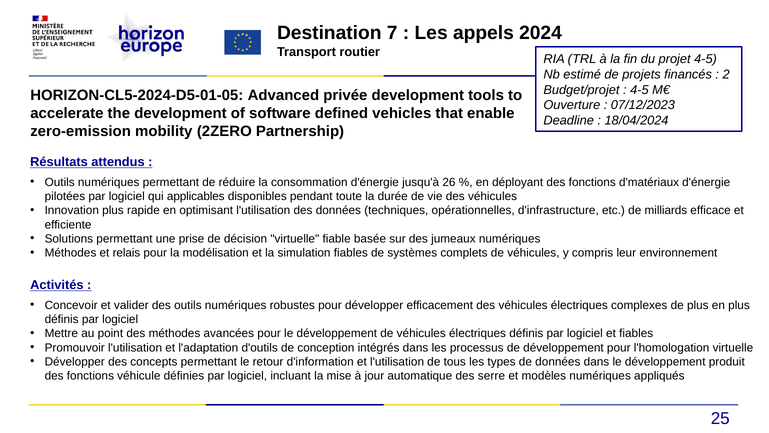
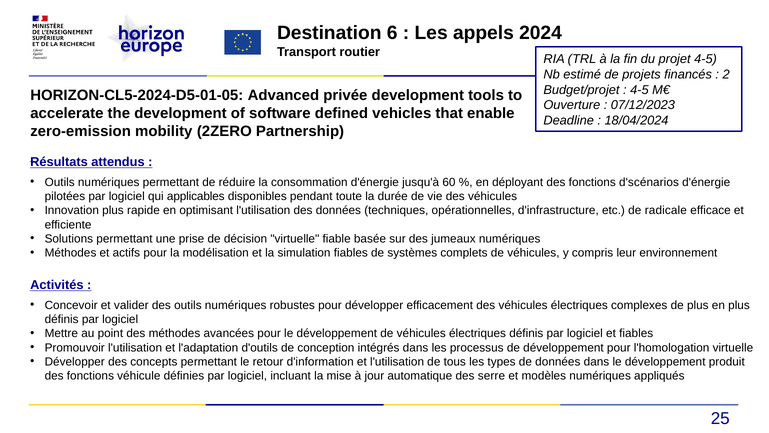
7: 7 -> 6 (392, 33)
26: 26 -> 60 (449, 182)
d'matériaux: d'matériaux -> d'scénarios (649, 182)
milliards: milliards -> radicale (666, 210)
relais: relais -> actifs (126, 253)
